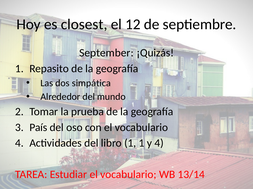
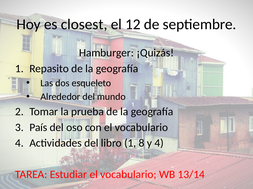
September: September -> Hamburger (106, 53)
simpática: simpática -> esqueleto (91, 83)
1 1: 1 -> 8 (142, 144)
